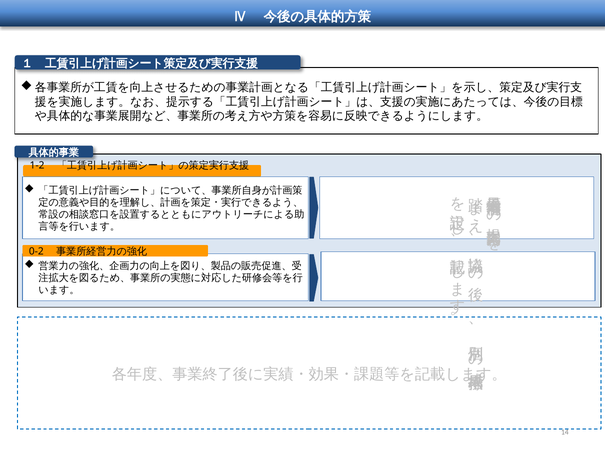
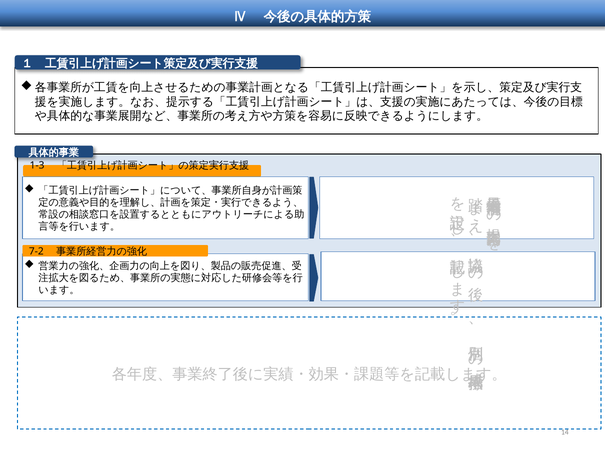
1-2: 1-2 -> 1-3 (37, 166)
0-2: 0-2 -> 7-2 (36, 252)
